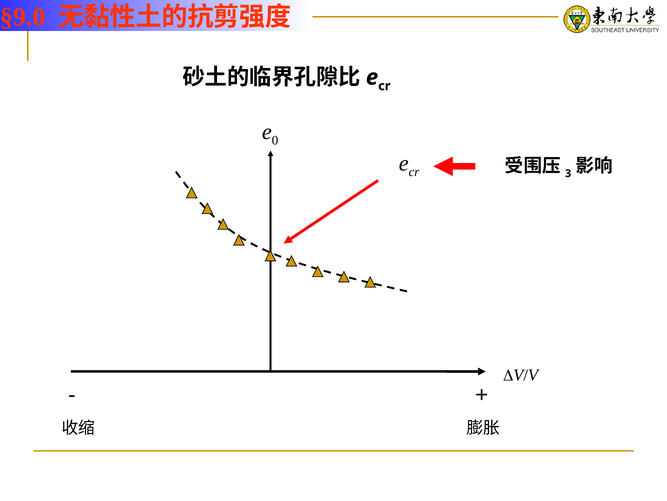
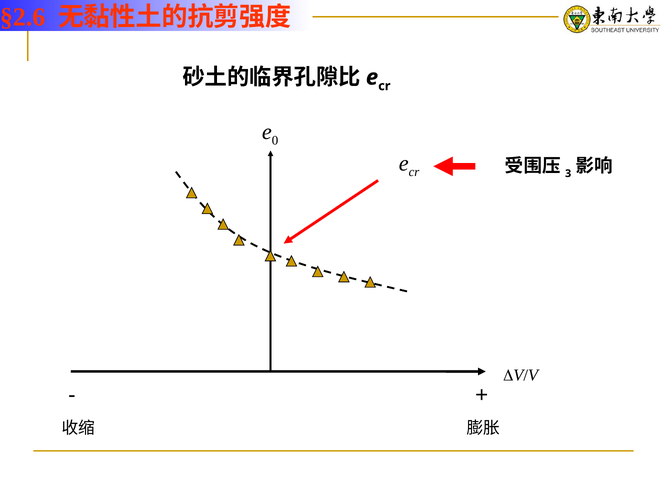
§9.0: §9.0 -> §2.6 (23, 17)
